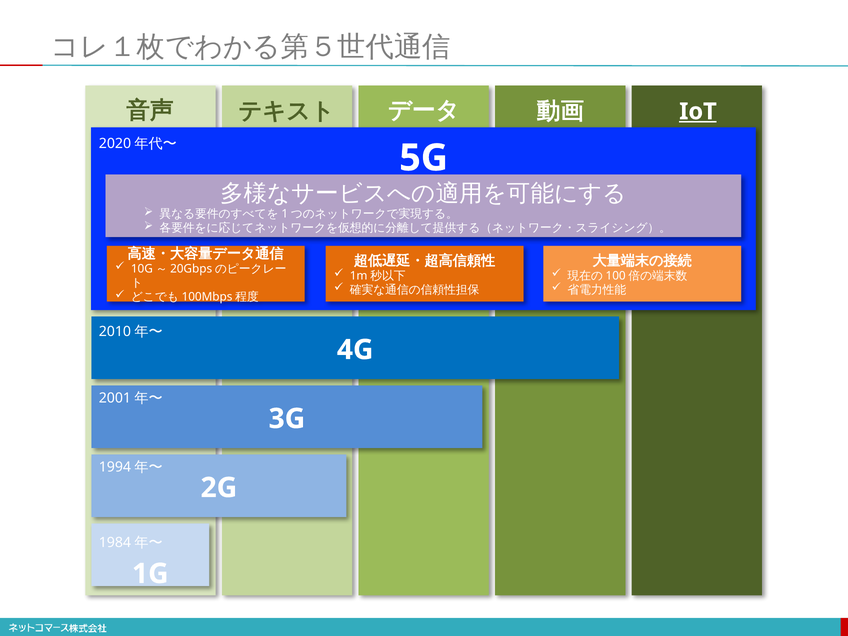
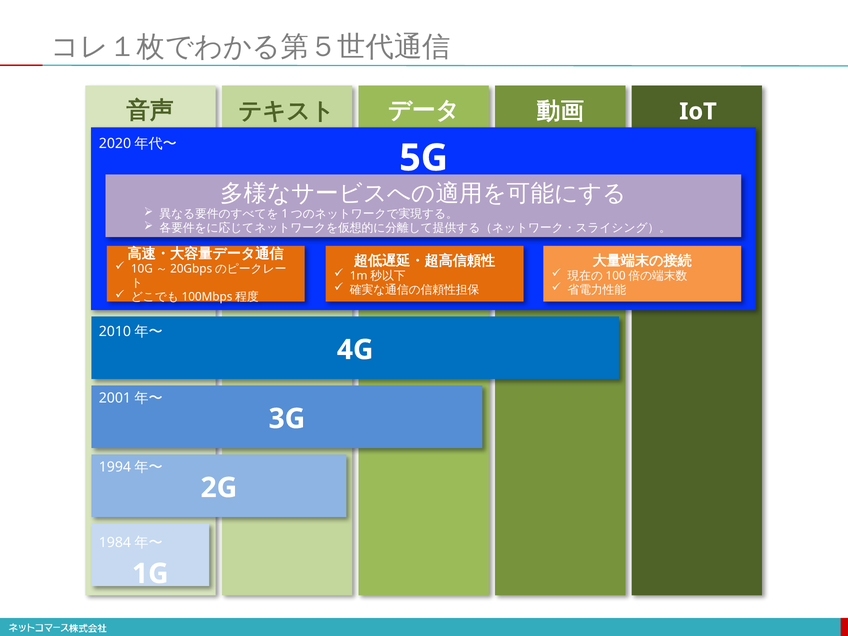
IoT underline: present -> none (698, 112)
